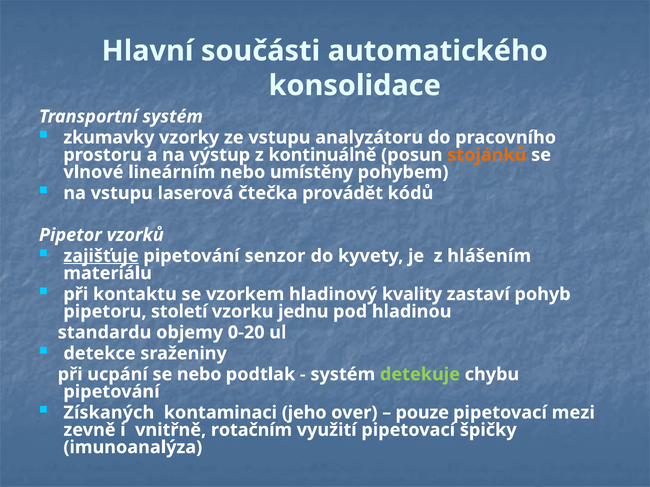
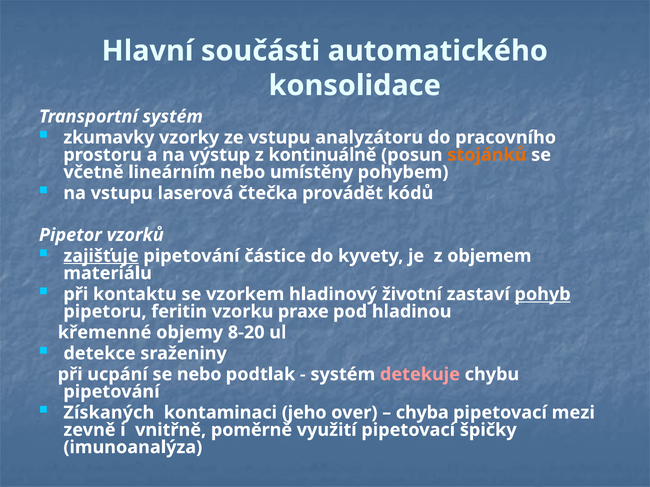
vlnové: vlnové -> včetně (94, 172)
senzor: senzor -> částice (275, 256)
hlášením: hlášením -> objemem (489, 256)
kvality: kvality -> životní (412, 294)
pohyb underline: none -> present (543, 294)
století: století -> feritin (179, 312)
jednu: jednu -> praxe (303, 312)
standardu: standardu -> křemenné (105, 333)
0-20: 0-20 -> 8-20 (246, 333)
detekuje colour: light green -> pink (420, 375)
pouze: pouze -> chyba (422, 413)
rotačním: rotačním -> poměrně (251, 430)
